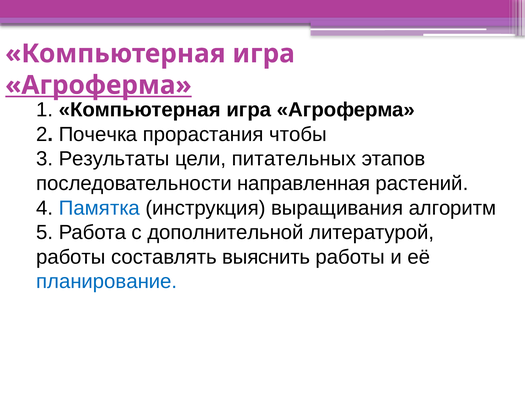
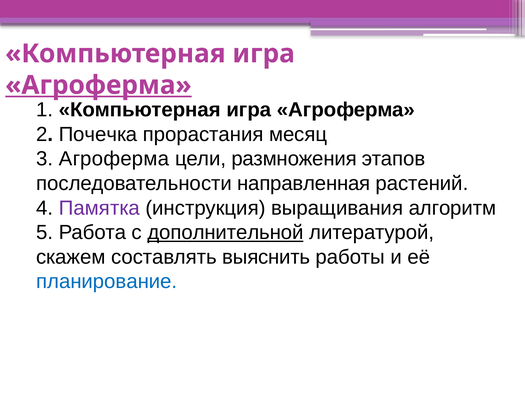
чтобы: чтобы -> месяц (298, 134)
3 Результаты: Результаты -> Агроферма (114, 159)
питательных: питательных -> размножения (294, 159)
Памятка colour: blue -> purple (99, 208)
дополнительной underline: none -> present (226, 232)
работы: работы -> скажем (71, 257)
